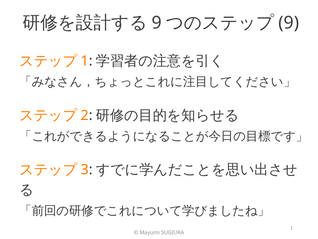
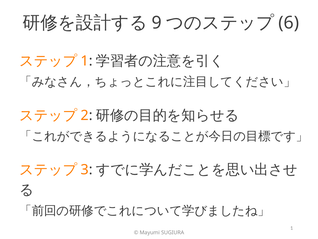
9: 9 -> 6 (289, 23)
